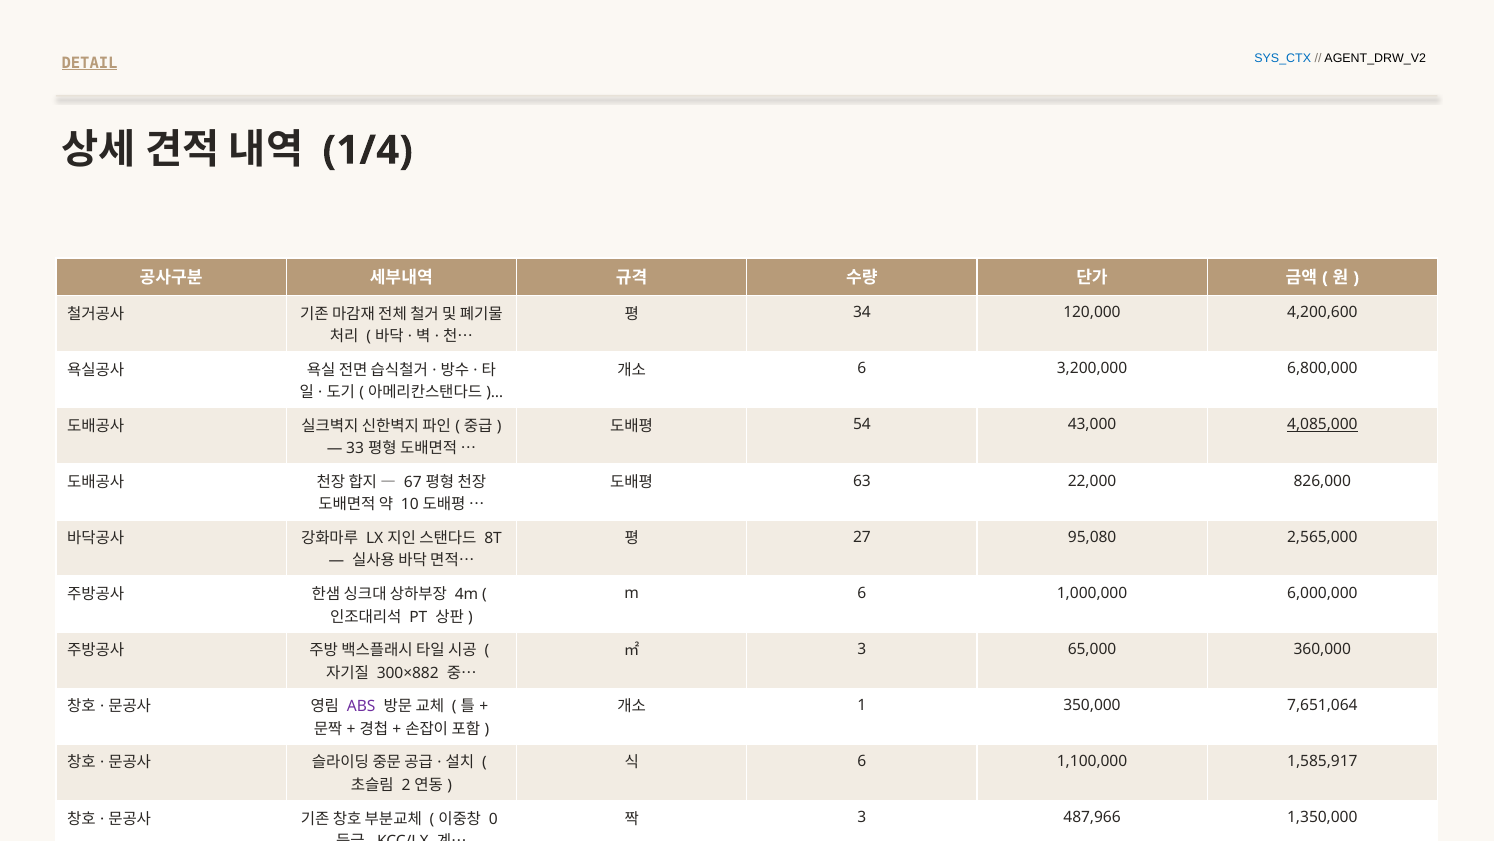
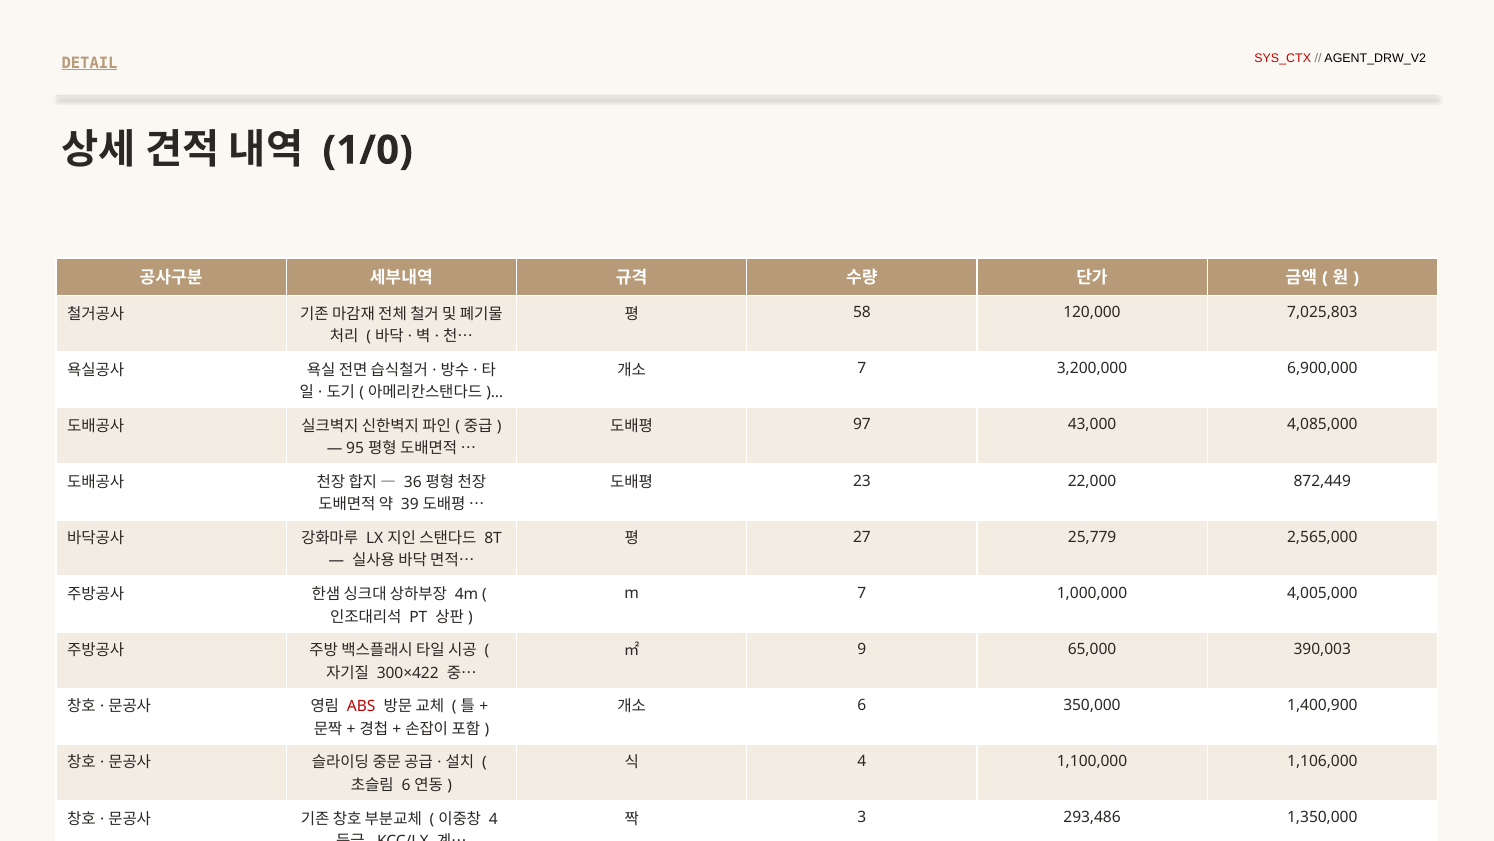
SYS_CTX colour: blue -> red (1283, 59)
1/4: 1/4 -> 1/0 (368, 150)
34: 34 -> 58 (862, 312)
4,200,600: 4,200,600 -> 7,025,803 (1322, 312)
6: 6 -> 7 (862, 368)
6,800,000: 6,800,000 -> 6,900,000 (1322, 368)
54: 54 -> 97 (862, 425)
4,085,000 underline: present -> none (1322, 425)
33: 33 -> 95 (355, 448)
67: 67 -> 36 (413, 482)
63: 63 -> 23 (862, 481)
826,000: 826,000 -> 872,449 (1322, 481)
10: 10 -> 39 (410, 504)
95,080: 95,080 -> 25,779 (1092, 537)
m 6: 6 -> 7 (862, 593)
6,000,000: 6,000,000 -> 4,005,000 (1322, 593)
3: 3 -> 9 (862, 649)
360,000: 360,000 -> 390,003 (1322, 649)
300×882: 300×882 -> 300×422 (408, 672)
ABS colour: purple -> red (361, 706)
1: 1 -> 6 (862, 705)
7,651,064: 7,651,064 -> 1,400,900 (1322, 705)
6: 6 -> 4 (862, 761)
1,585,917: 1,585,917 -> 1,106,000 (1322, 761)
2: 2 -> 6 (406, 785)
0: 0 -> 4 (493, 818)
487,966: 487,966 -> 293,486 (1092, 817)
